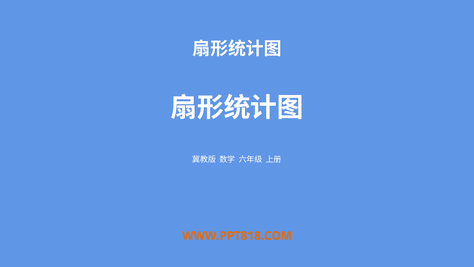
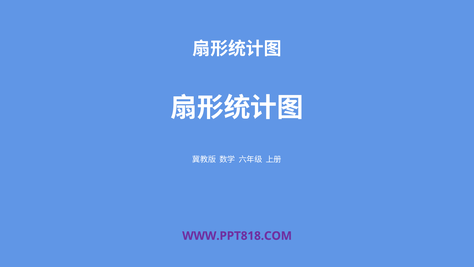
WWW.PPT818.COM colour: orange -> purple (237, 236)
